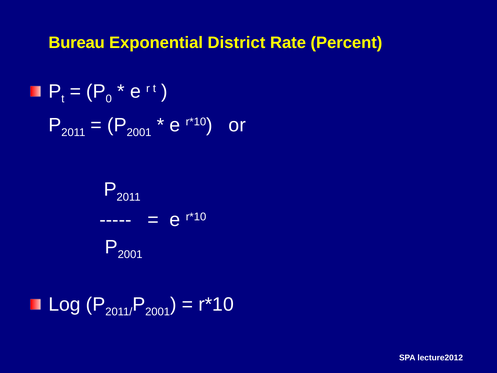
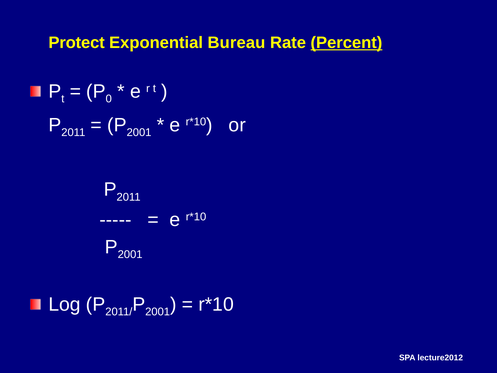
Bureau: Bureau -> Protect (77, 43)
District: District -> Bureau (236, 43)
Percent underline: none -> present (346, 43)
